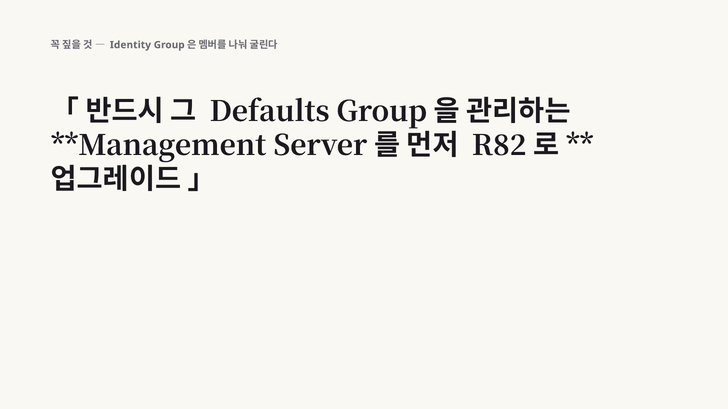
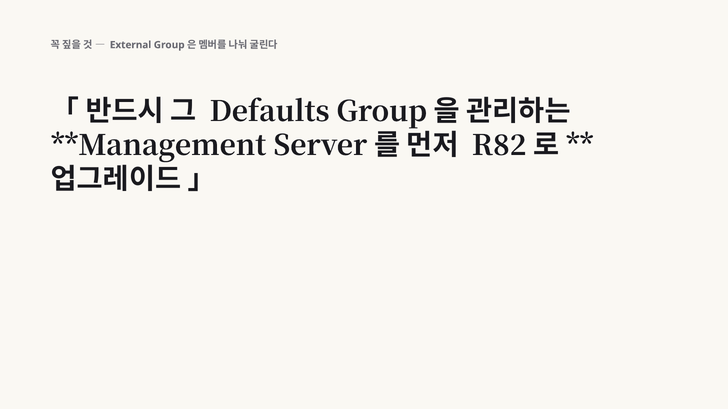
Identity: Identity -> External (131, 45)
